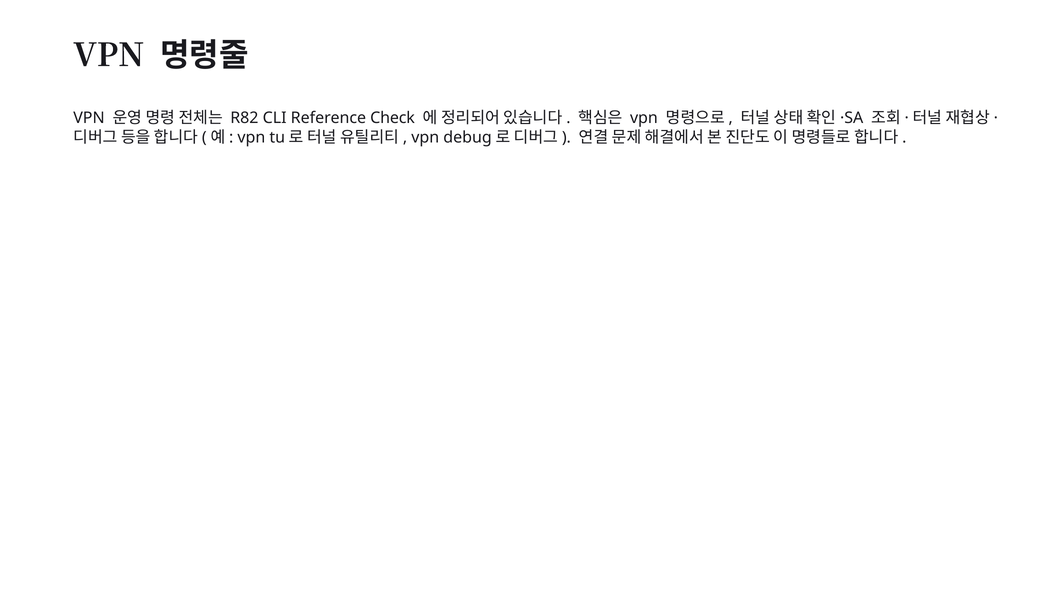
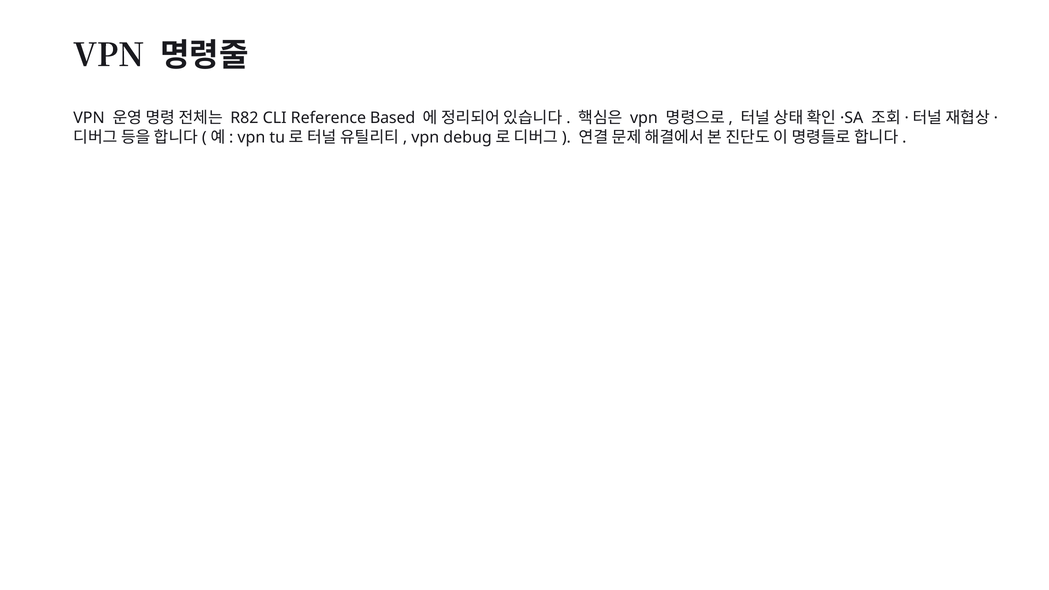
Check: Check -> Based (393, 118)
